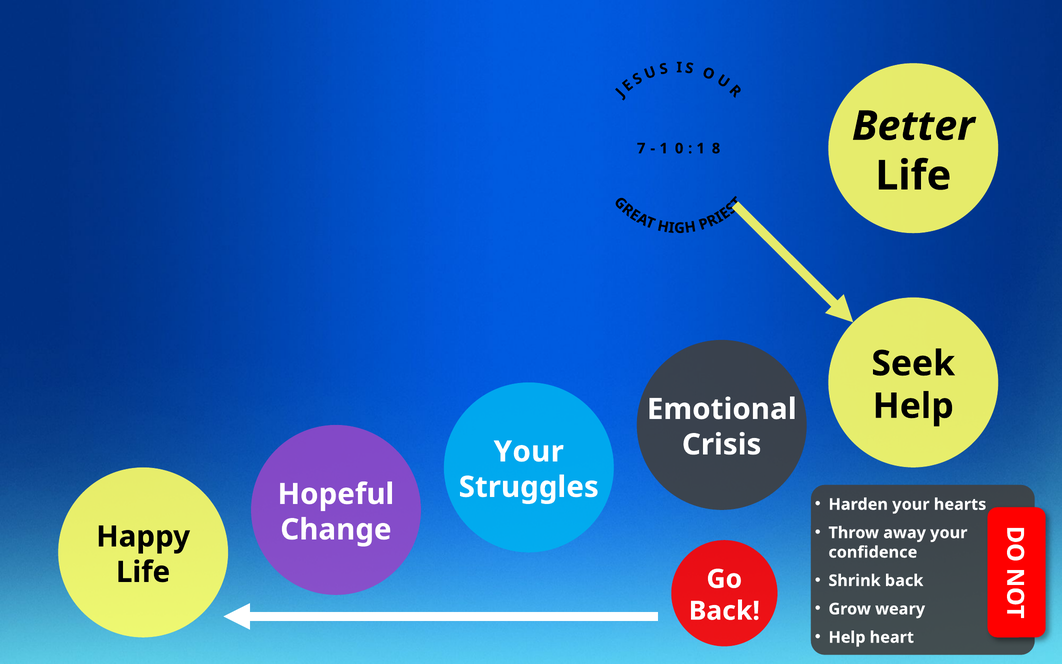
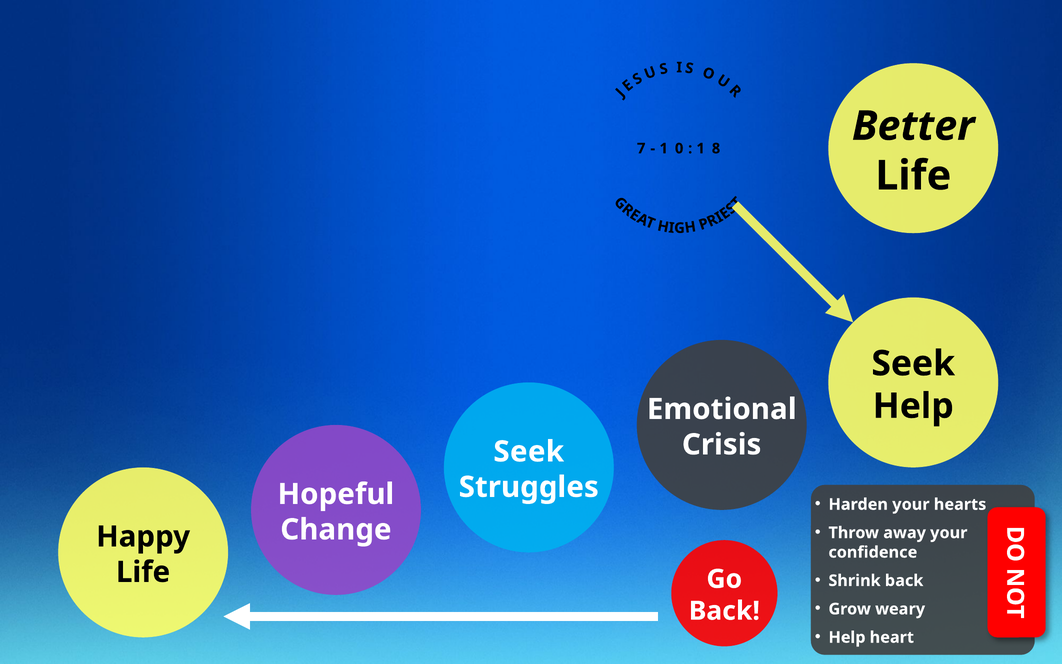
Your: Your -> Seek (529, 452)
